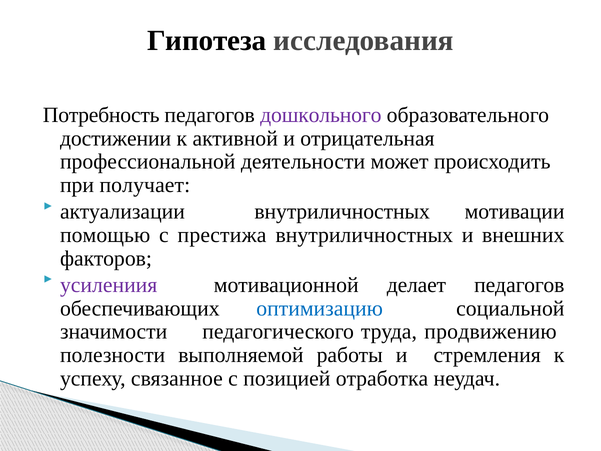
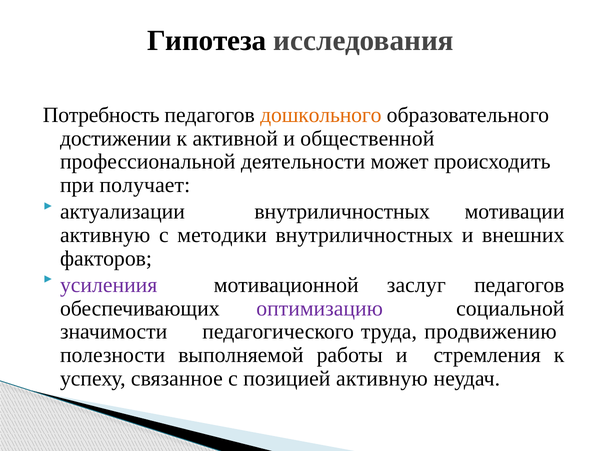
дошкольного colour: purple -> orange (321, 115)
отрицательная: отрицательная -> общественной (367, 138)
помощью: помощью -> активную (105, 235)
престижа: престижа -> методики (222, 235)
делает: делает -> заслуг (416, 285)
оптимизацию colour: blue -> purple (320, 308)
позицией отработка: отработка -> активную (382, 378)
